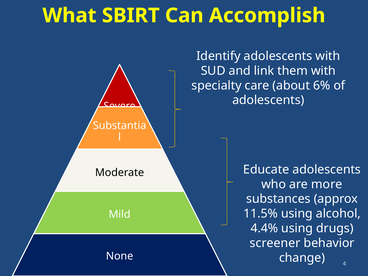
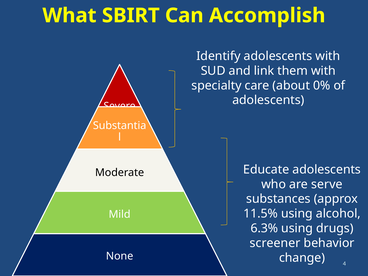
6%: 6% -> 0% (322, 85)
more: more -> serve (327, 184)
4.4%: 4.4% -> 6.3% (264, 228)
